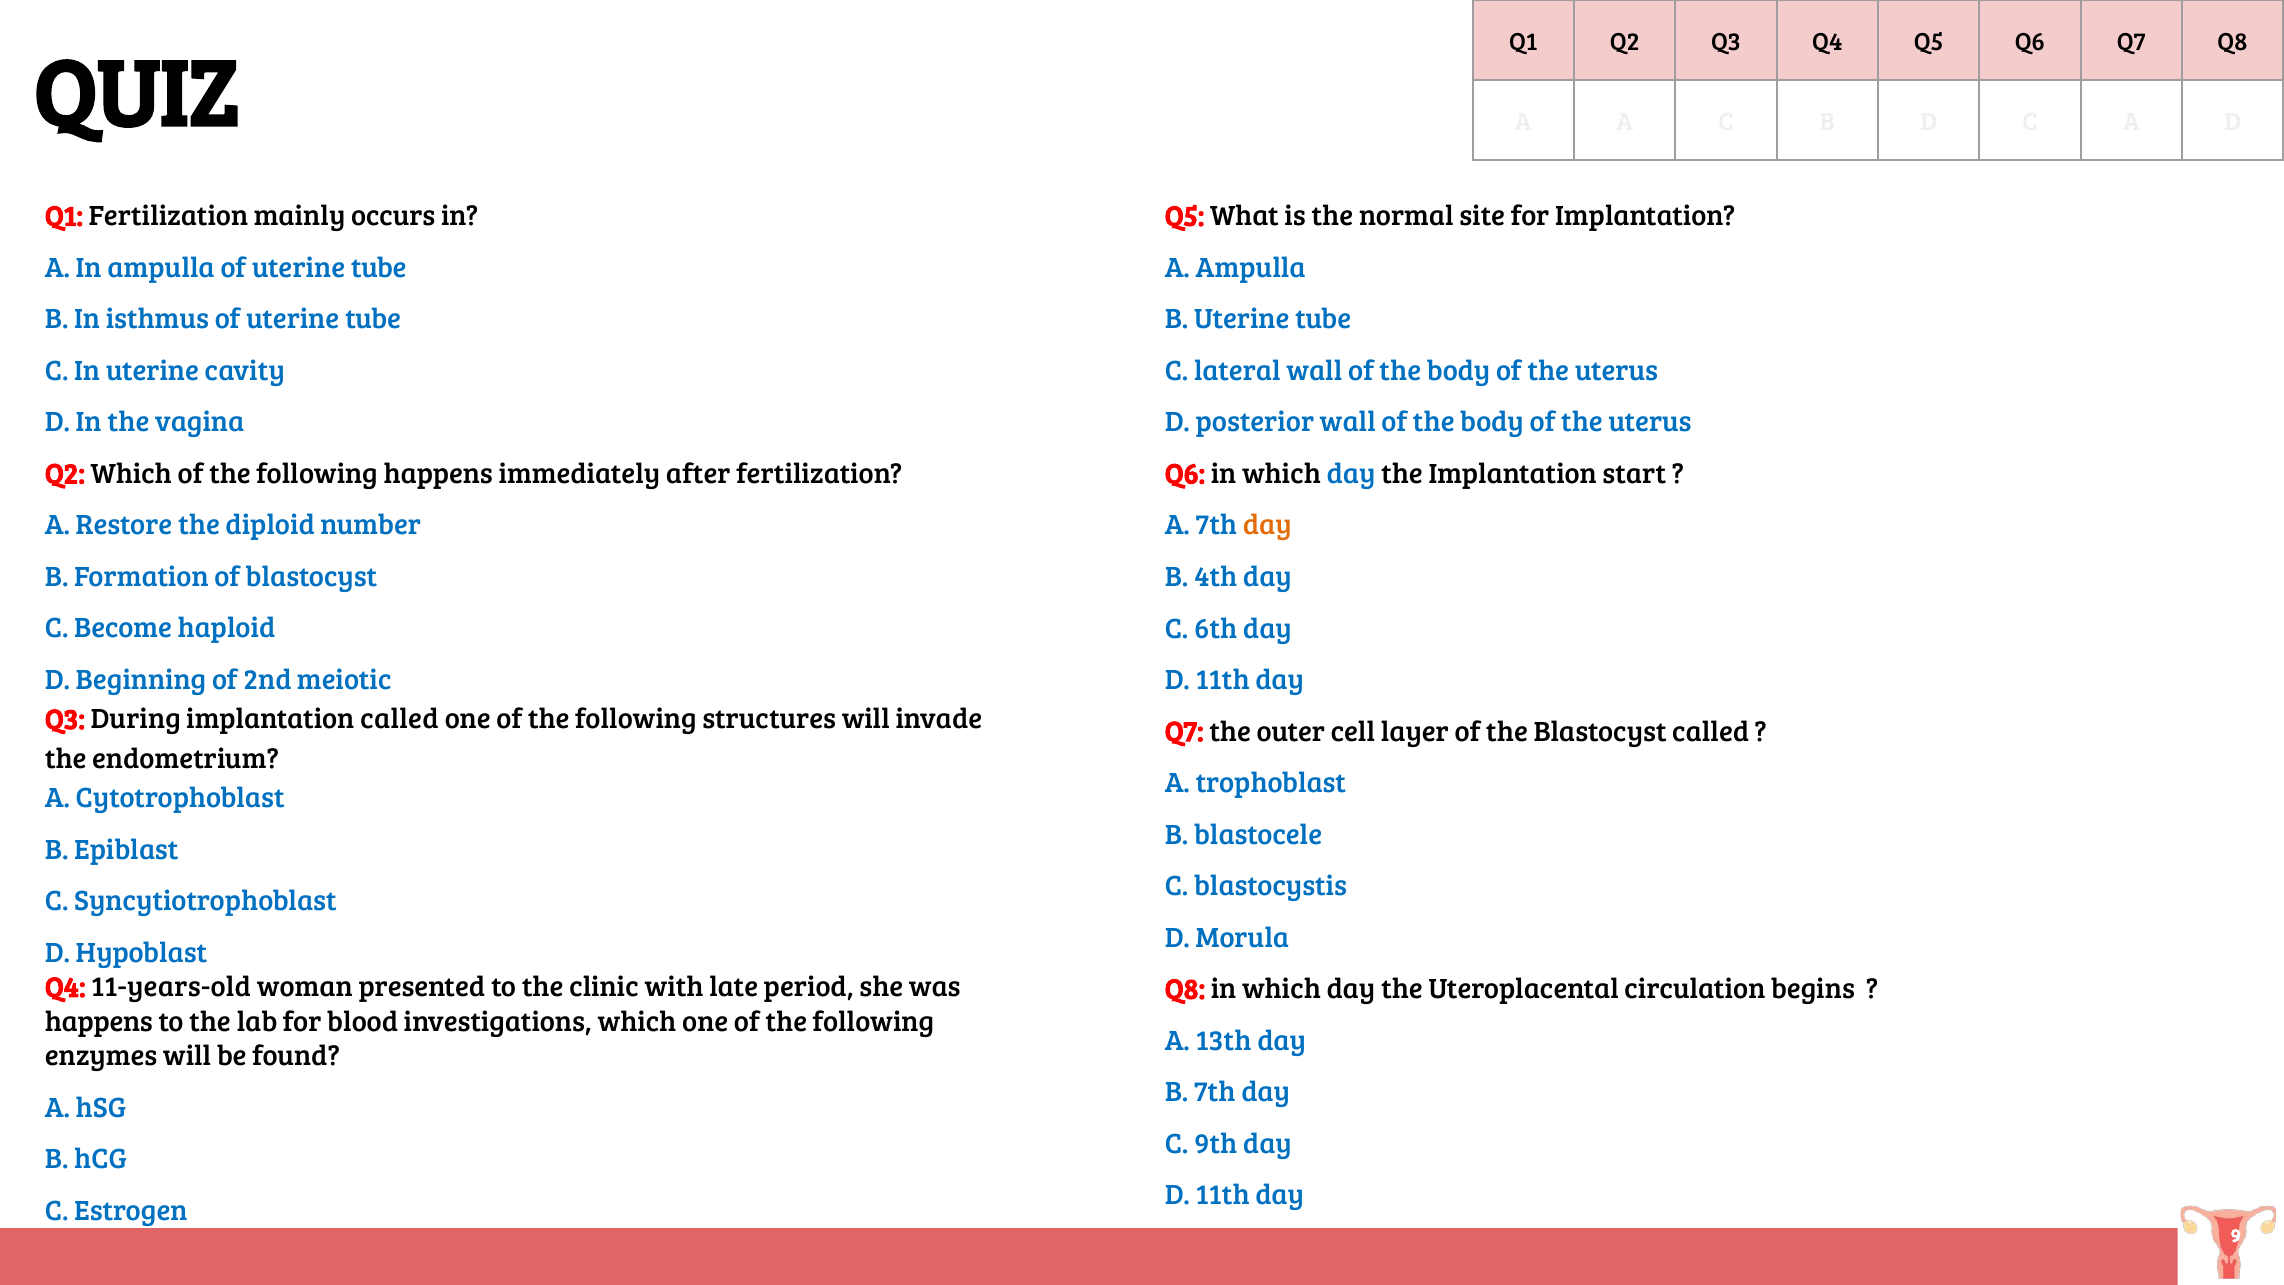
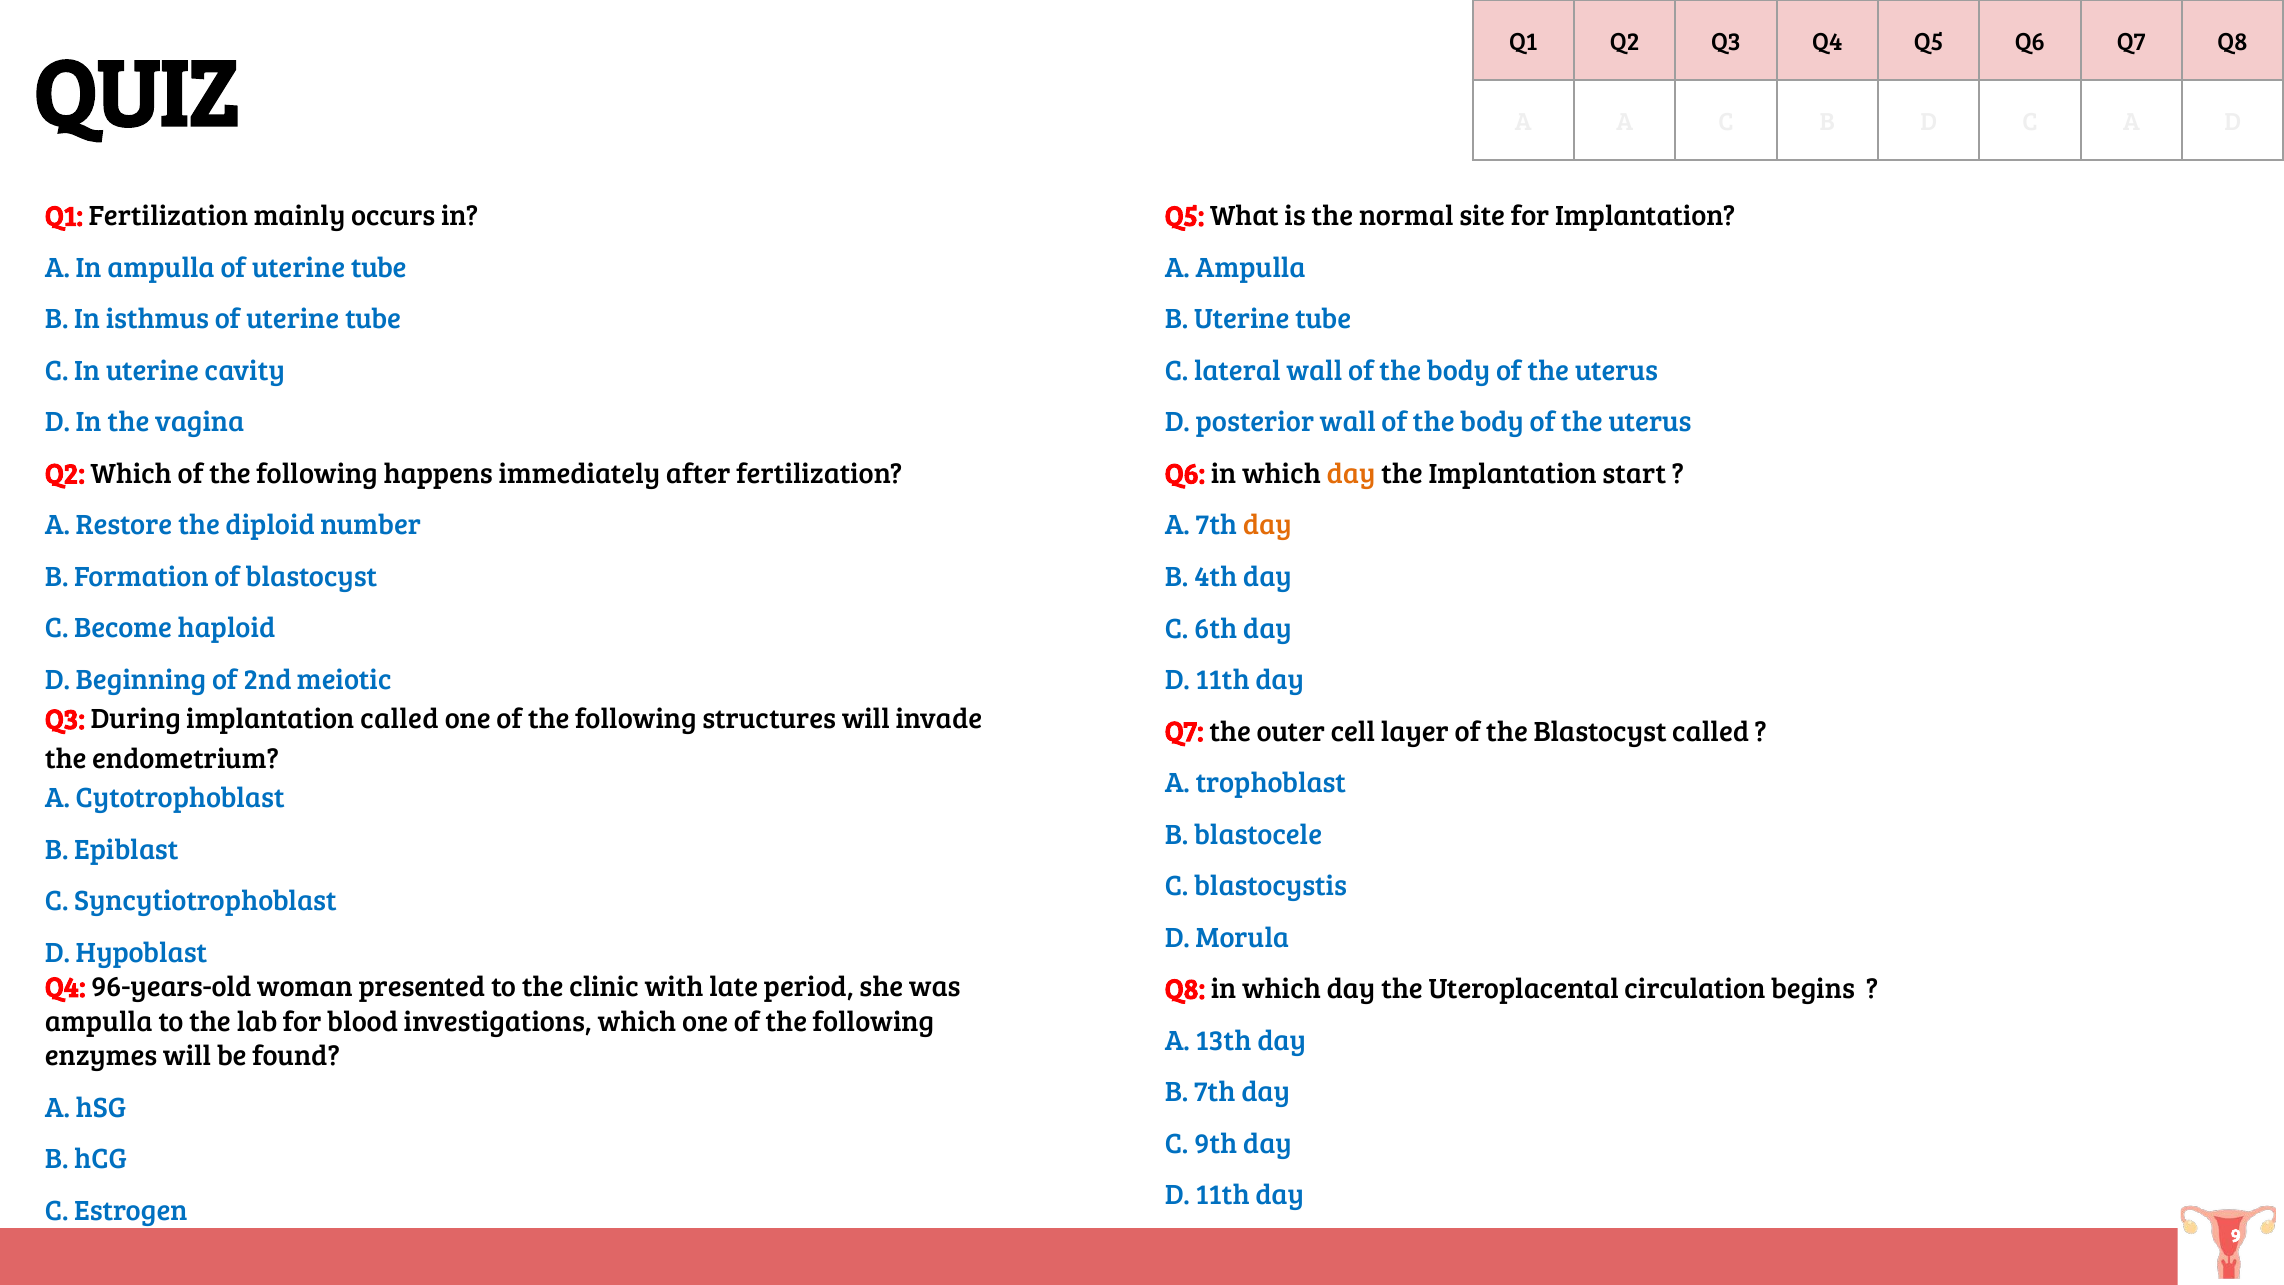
day colour: blue -> orange (1351, 474)
11-years-old: 11-years-old -> 96-years-old (171, 987)
happens: happens -> ampulla (99, 1022)
